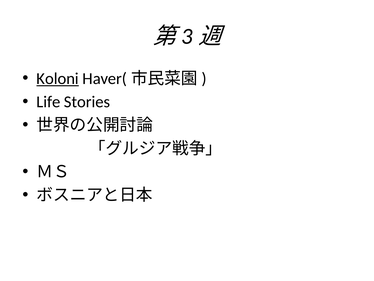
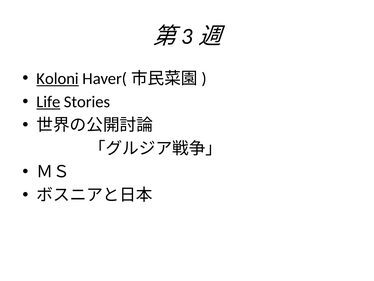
Life underline: none -> present (48, 102)
